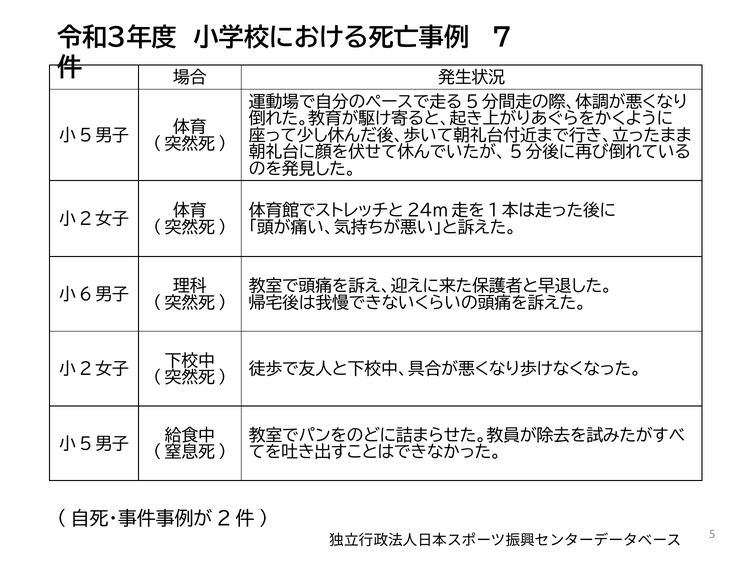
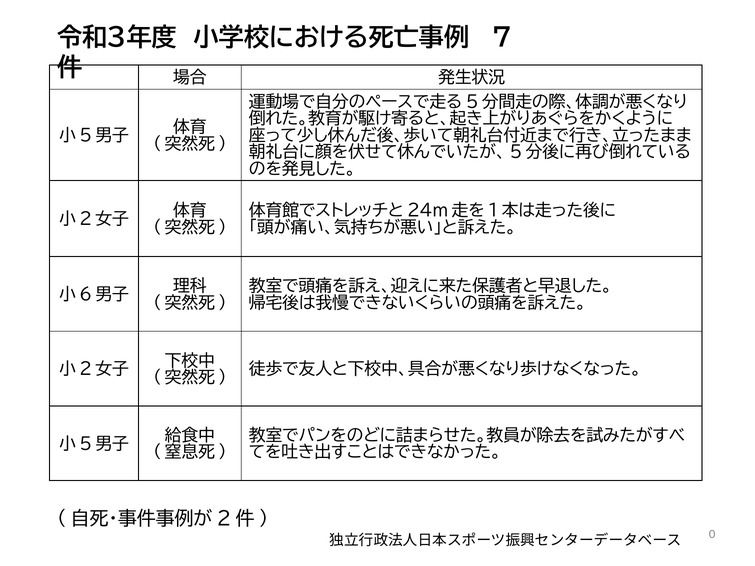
5: 5 -> 0 (712, 534)
